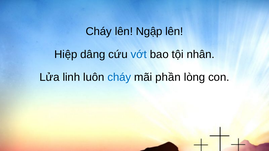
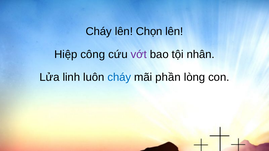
Ngập: Ngập -> Chọn (149, 31)
dâng: dâng -> công (93, 54)
vớt colour: blue -> purple (139, 54)
